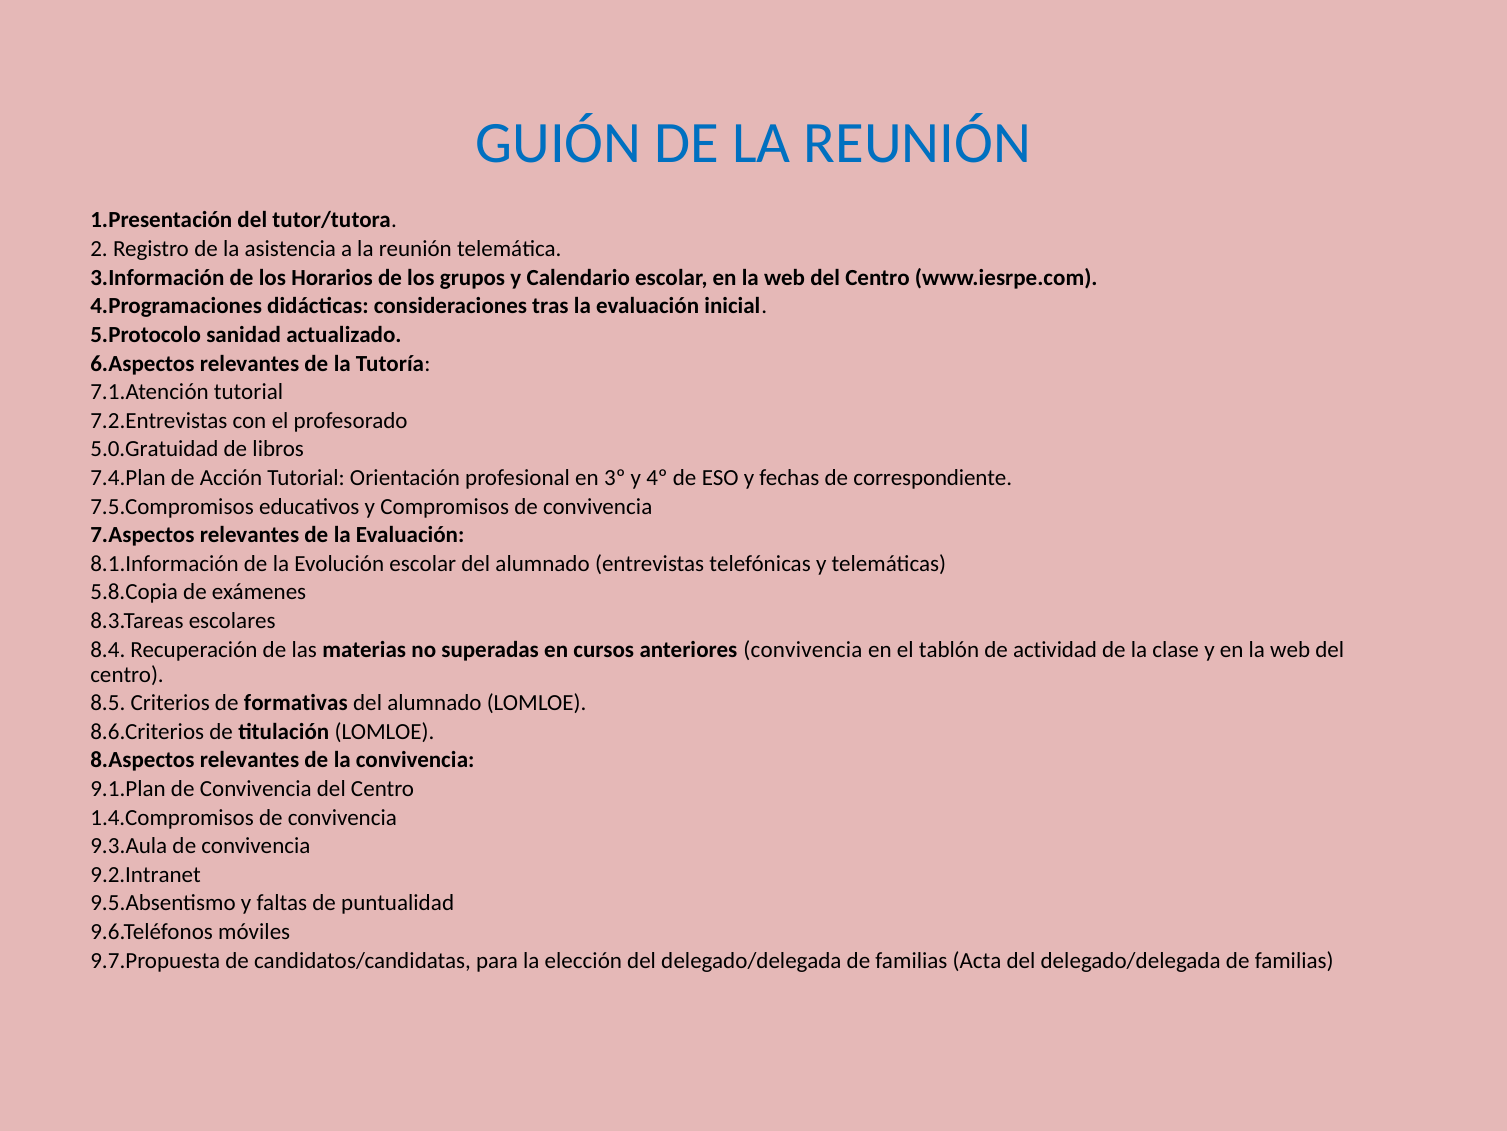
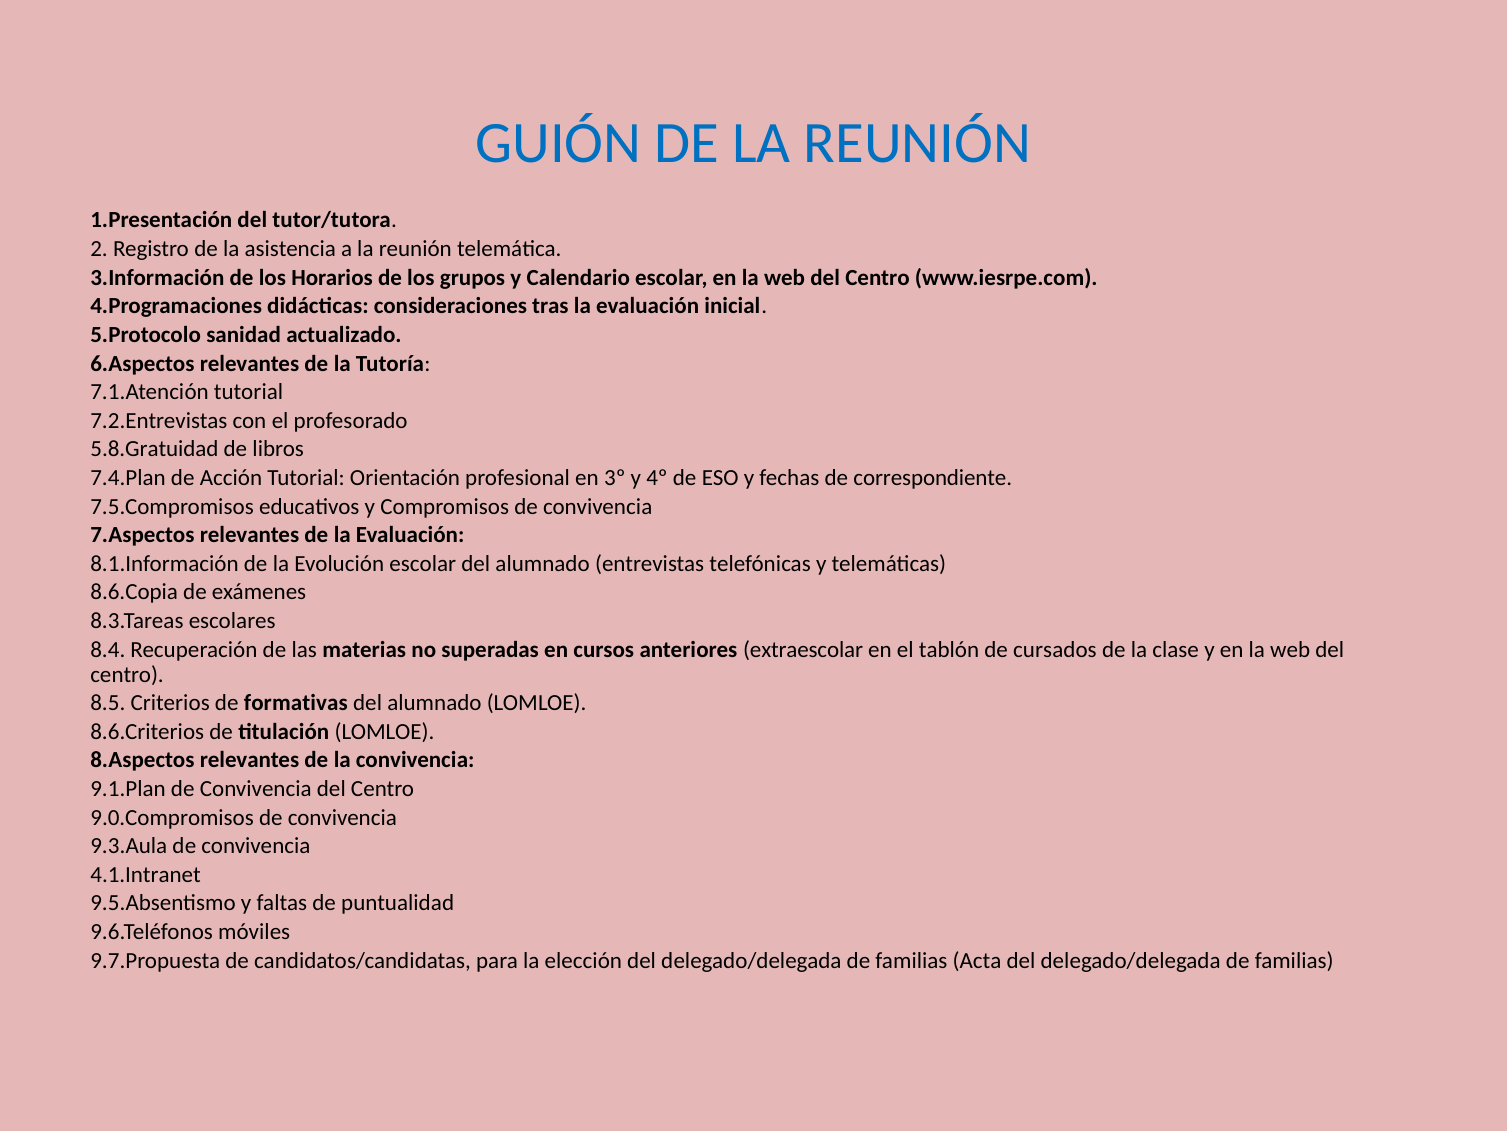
5.0.Gratuidad: 5.0.Gratuidad -> 5.8.Gratuidad (154, 449)
5.8.Copia: 5.8.Copia -> 8.6.Copia (134, 592)
anteriores convivencia: convivencia -> extraescolar (803, 649)
actividad: actividad -> cursados (1055, 649)
1.4.Compromisos: 1.4.Compromisos -> 9.0.Compromisos (172, 817)
9.2.Intranet: 9.2.Intranet -> 4.1.Intranet (146, 874)
